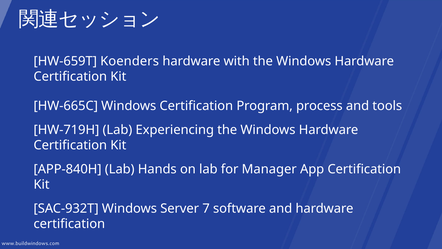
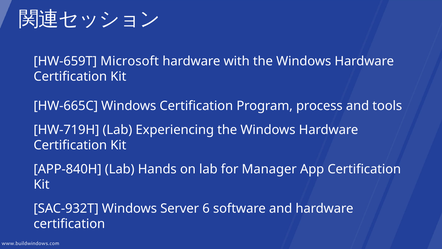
Koenders: Koenders -> Microsoft (130, 61)
7: 7 -> 6 (206, 208)
